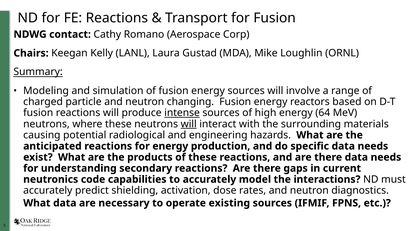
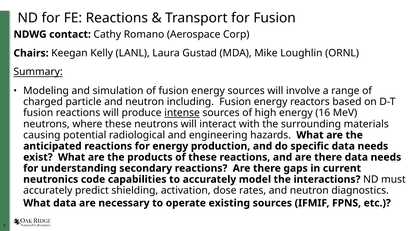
changing: changing -> including (190, 102)
64: 64 -> 16 (323, 113)
will underline: present -> none (189, 124)
